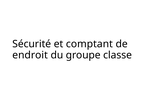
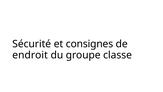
comptant: comptant -> consignes (89, 44)
